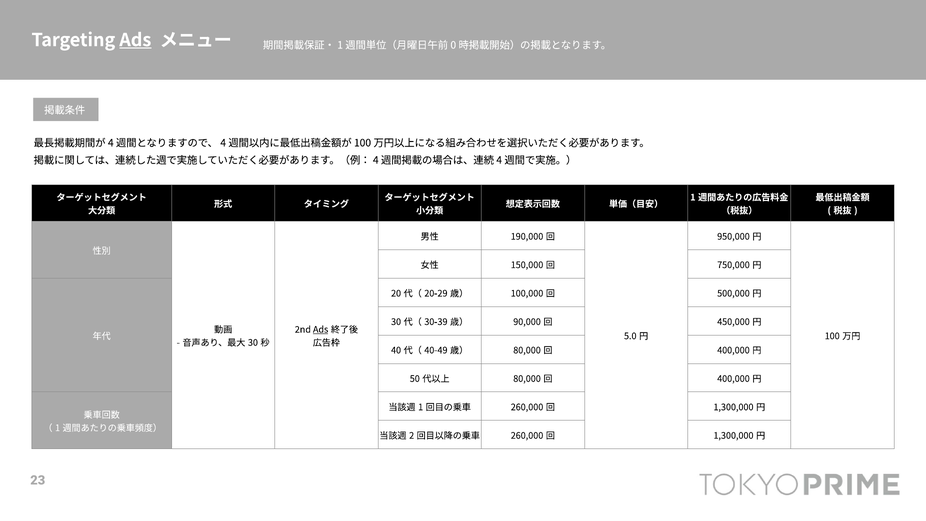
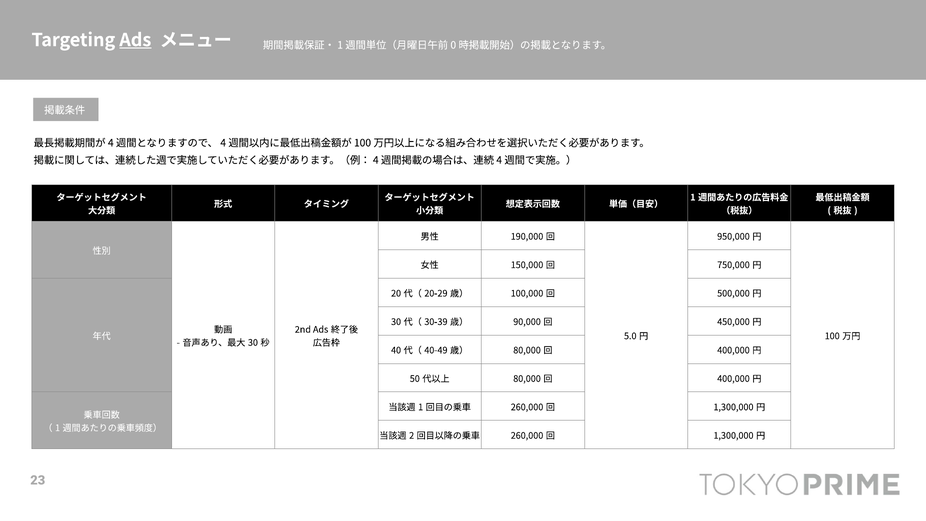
Ads underline: present -> none (321, 330)
